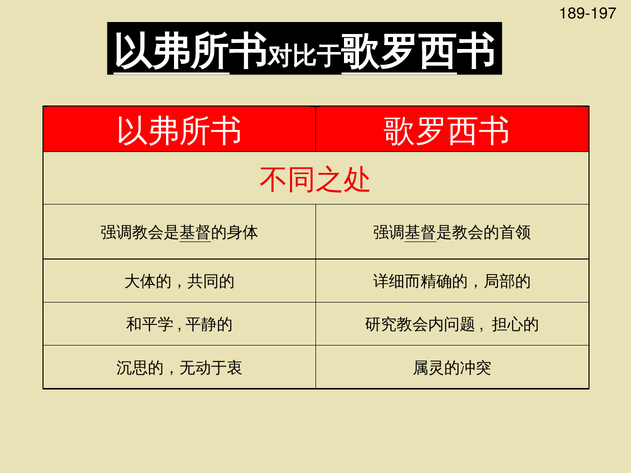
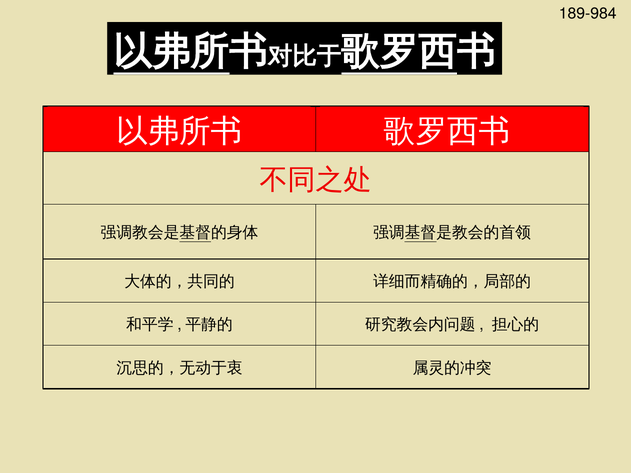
189-197: 189-197 -> 189-984 (588, 14)
